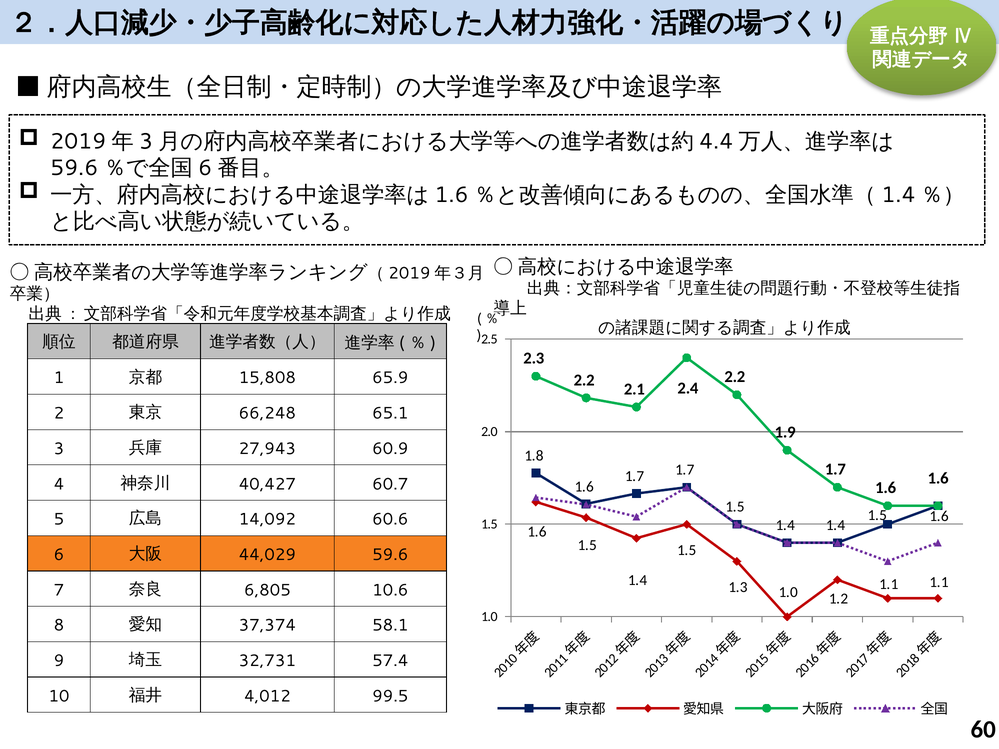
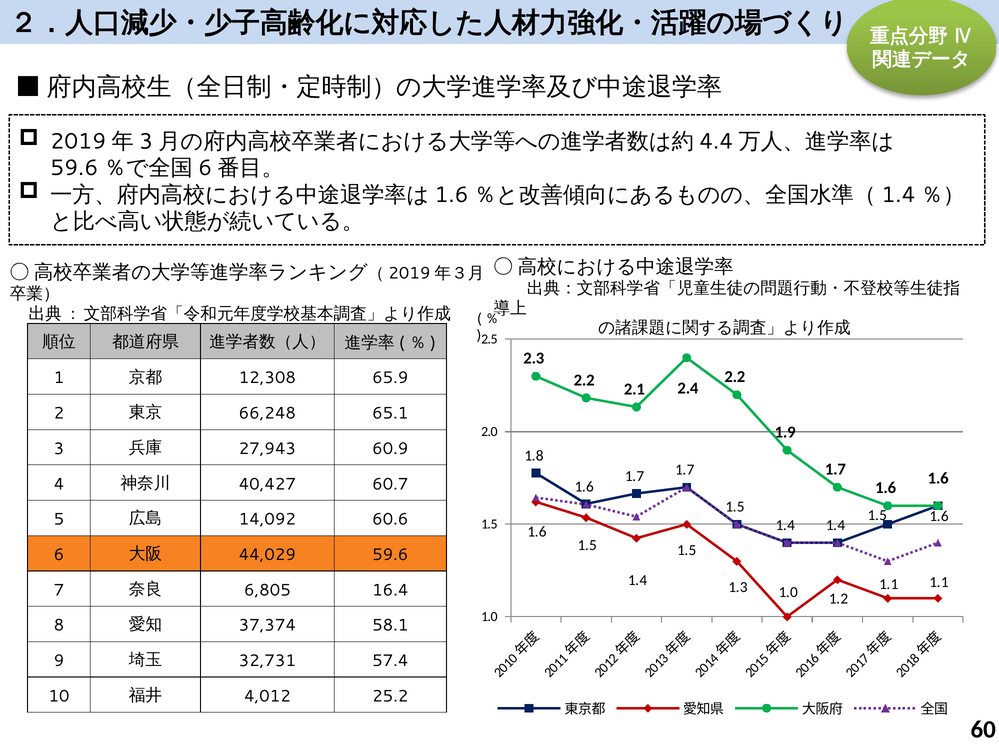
15,808: 15,808 -> 12,308 (267, 378)
10.6: 10.6 -> 16.4 (390, 590)
99.5: 99.5 -> 25.2 (390, 696)
